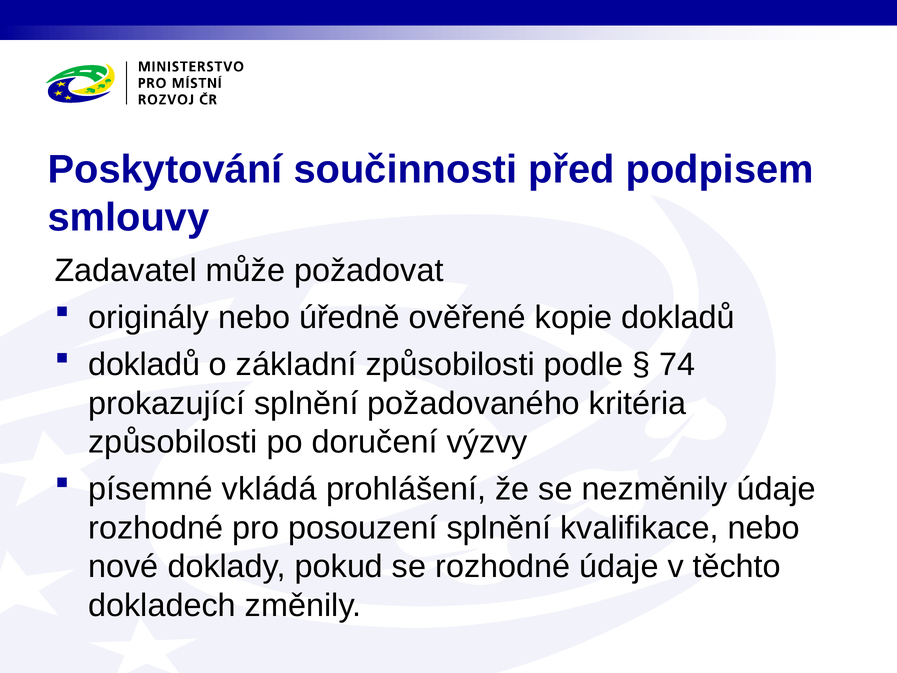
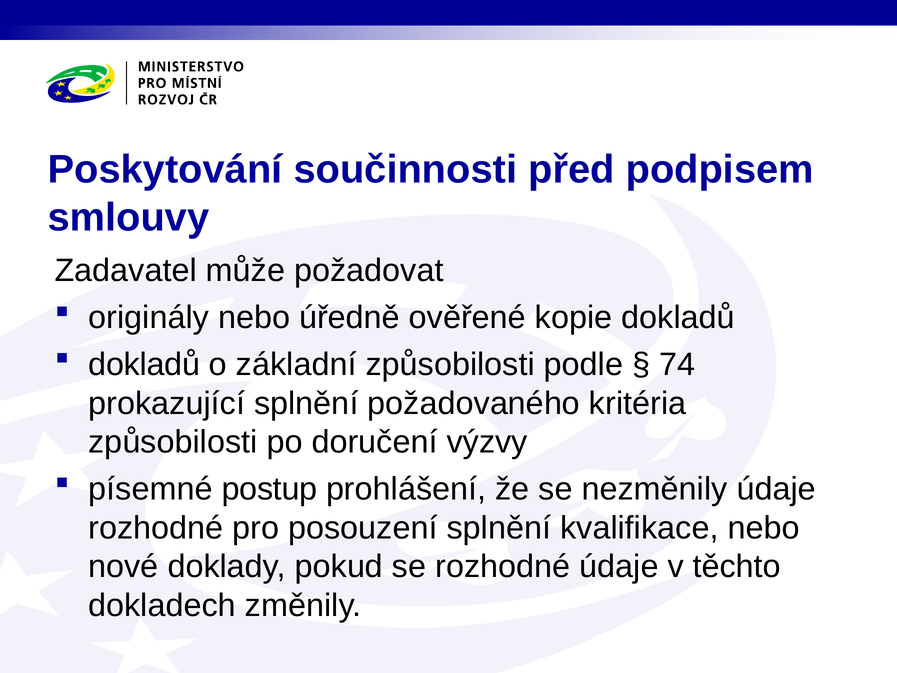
vkládá: vkládá -> postup (269, 489)
